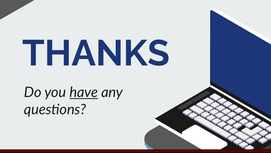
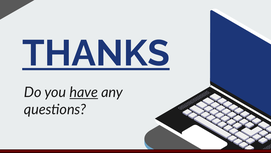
THANKS underline: none -> present (96, 53)
